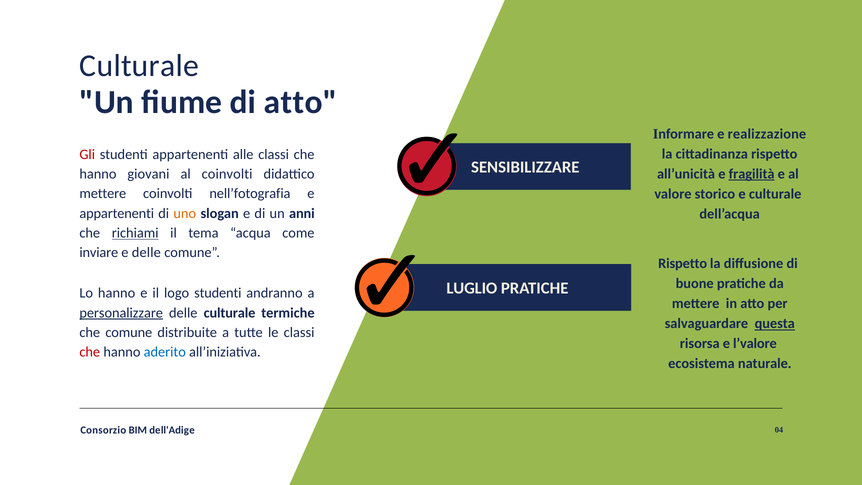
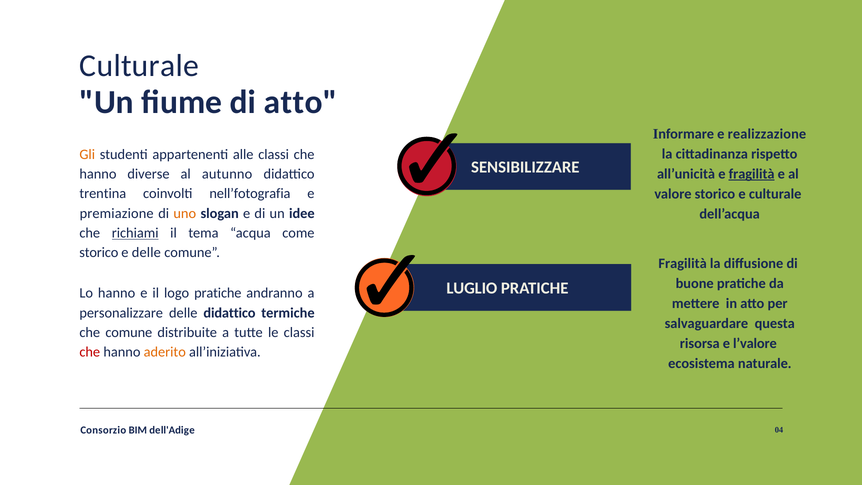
Gli colour: red -> orange (87, 154)
giovani: giovani -> diverse (148, 174)
al coinvolti: coinvolti -> autunno (227, 174)
mettere: mettere -> trentina (103, 194)
appartenenti: appartenenti -> premiazione (117, 213)
anni: anni -> idee (302, 213)
inviare: inviare -> storico (99, 253)
Rispetto: Rispetto -> Fragilità (683, 264)
logo studenti: studenti -> pratiche (218, 293)
personalizzare underline: present -> none (121, 313)
delle culturale: culturale -> didattico (230, 313)
questa underline: present -> none (775, 324)
aderito colour: blue -> orange (165, 352)
